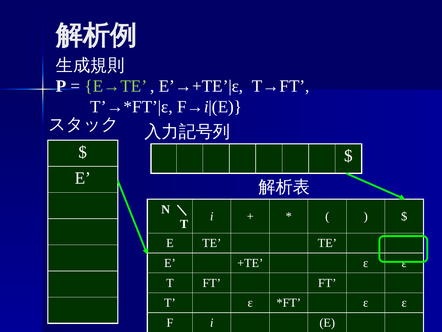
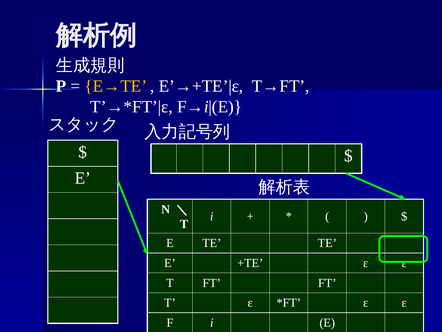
E→TE colour: light green -> yellow (116, 86)
